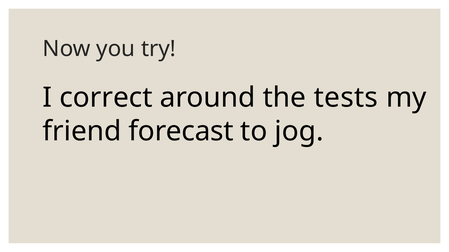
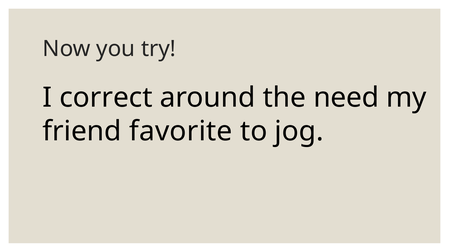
tests: tests -> need (346, 98)
forecast: forecast -> favorite (181, 132)
